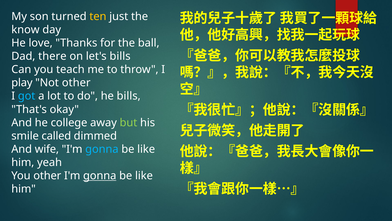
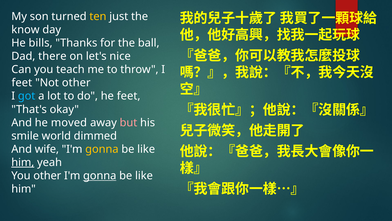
love: love -> bills (41, 43)
let's bills: bills -> nice (120, 56)
play: play -> feet (22, 83)
he bills: bills -> feet (129, 96)
college: college -> moved (69, 122)
but colour: light green -> pink (128, 122)
called: called -> world (56, 136)
gonna colour: light blue -> yellow (102, 149)
him underline: none -> present (23, 162)
